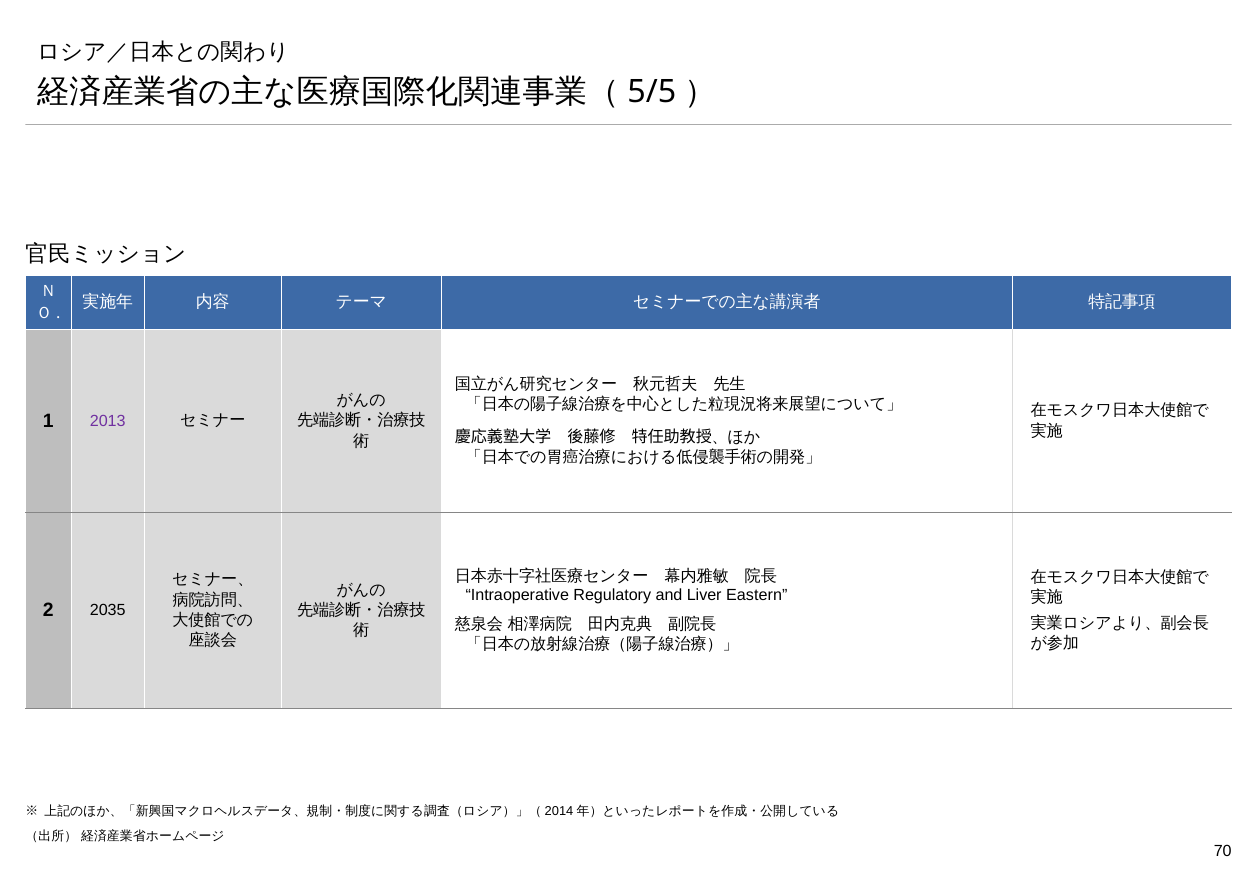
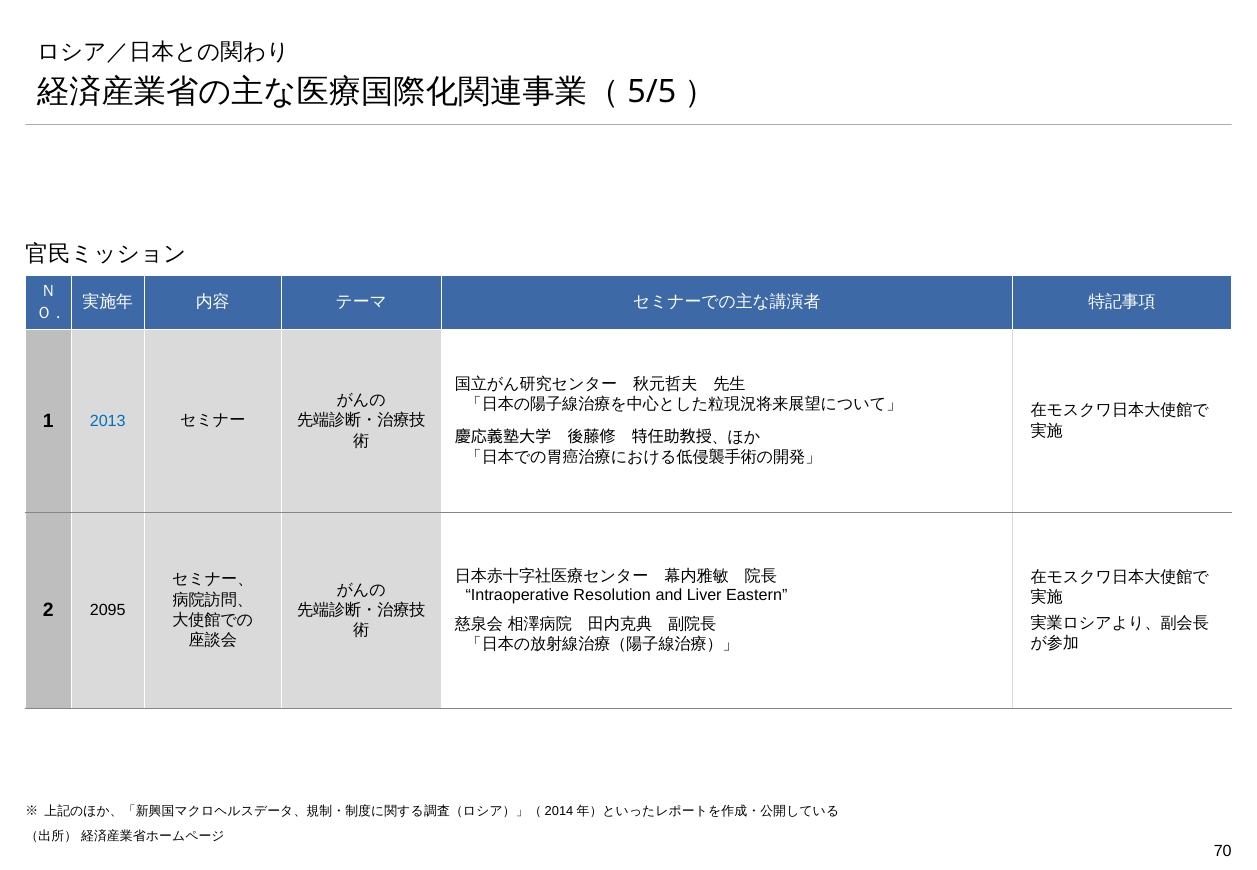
2013 colour: purple -> blue (108, 421)
Regulatory: Regulatory -> Resolution (612, 595)
2035: 2035 -> 2095 (108, 611)
